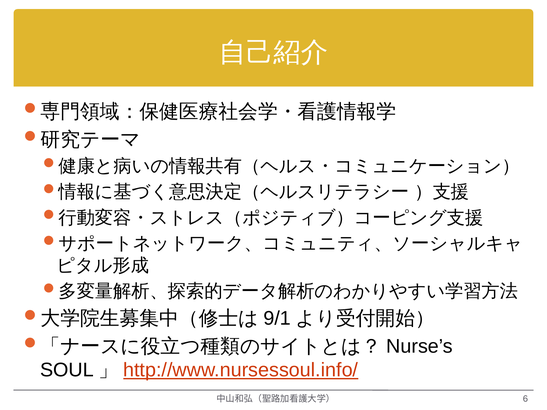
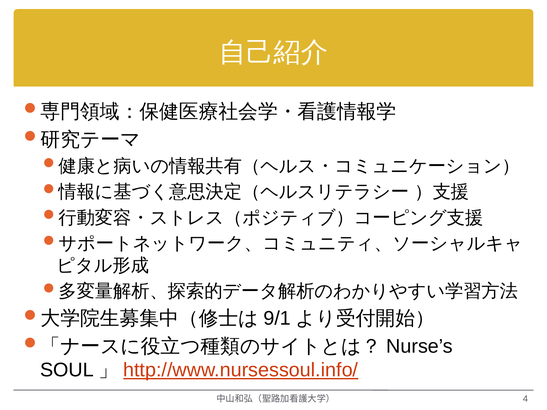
6: 6 -> 4 (525, 399)
